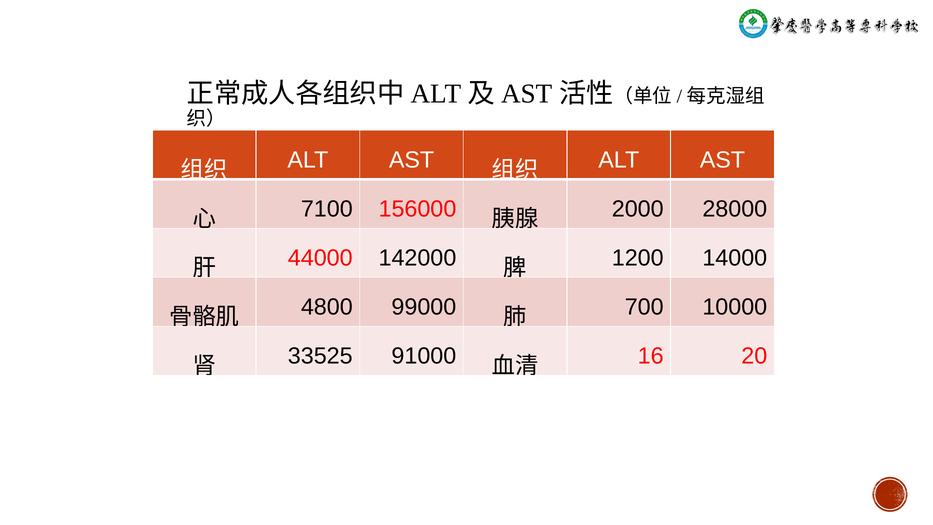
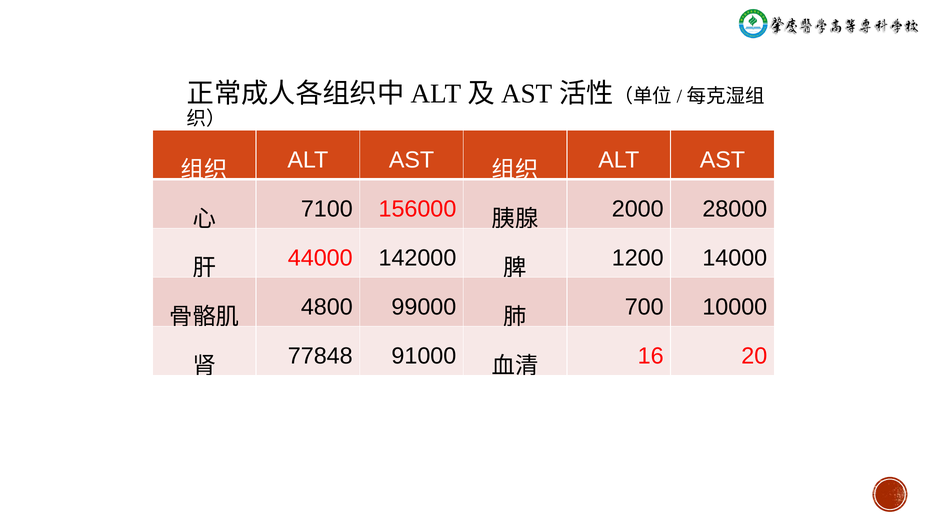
33525: 33525 -> 77848 (320, 356)
